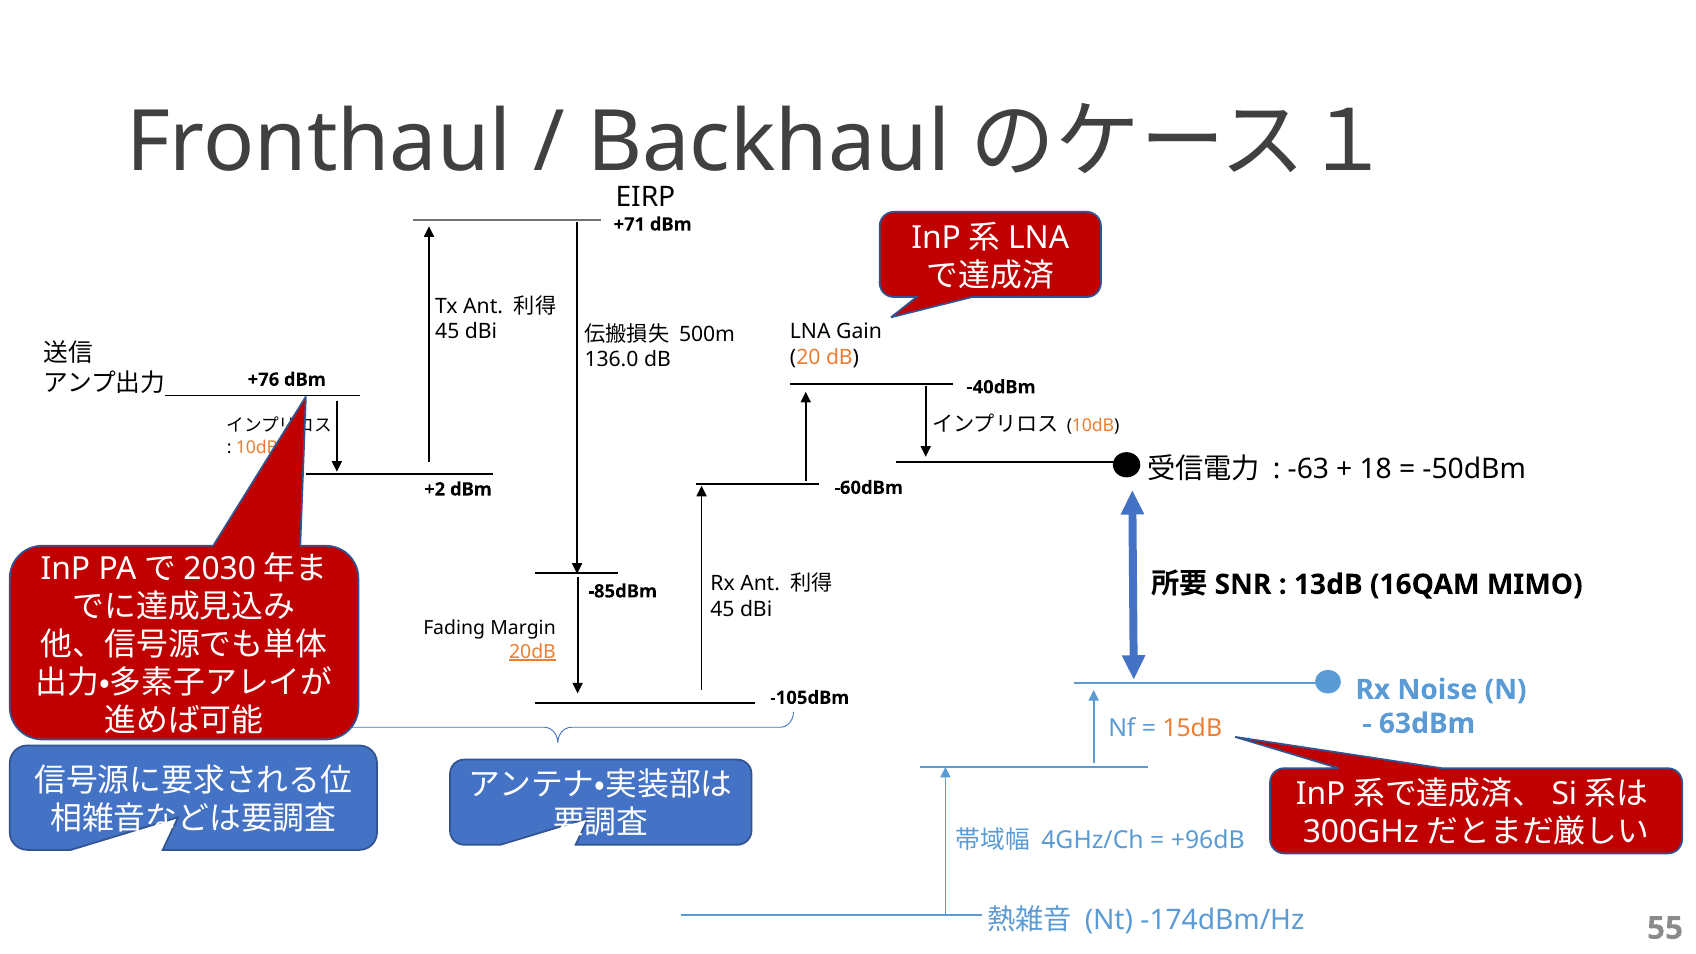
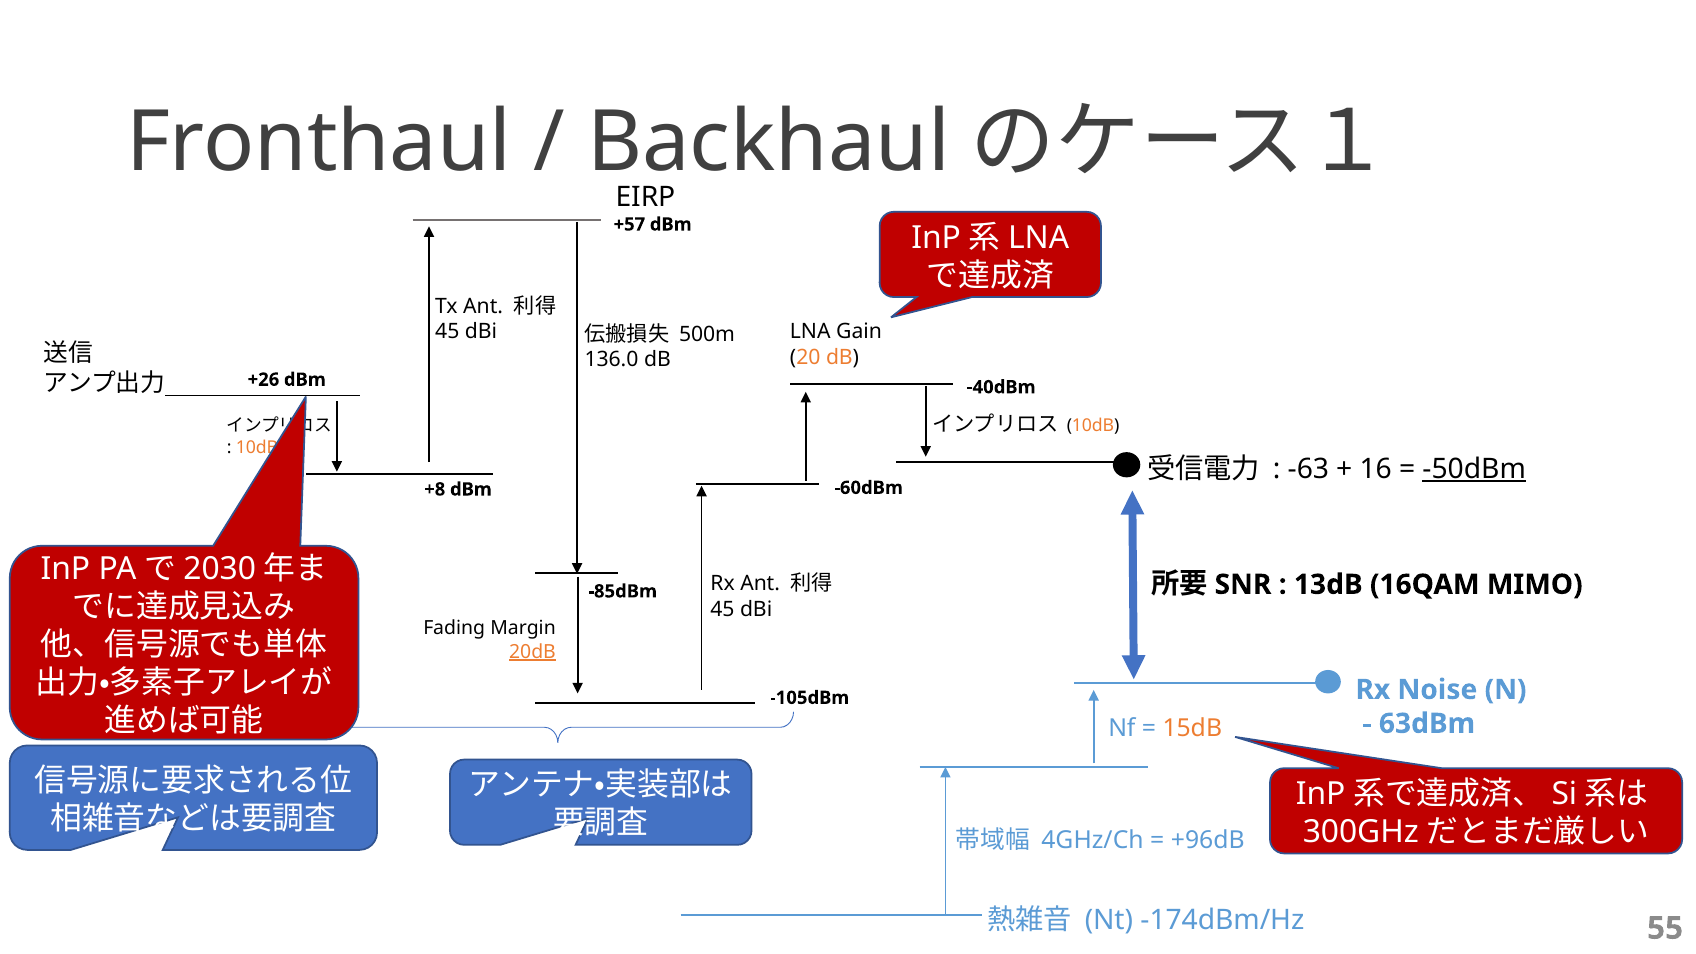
+71: +71 -> +57 (629, 224)
+76: +76 -> +26 (264, 380)
18: 18 -> 16 (1376, 469)
-50dBm underline: none -> present (1474, 469)
+2: +2 -> +8 (435, 489)
